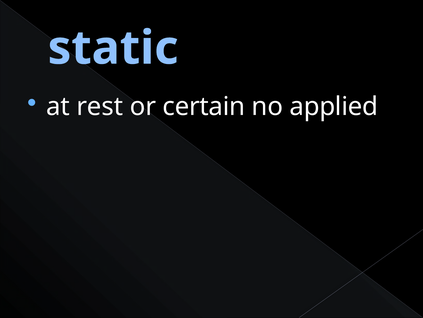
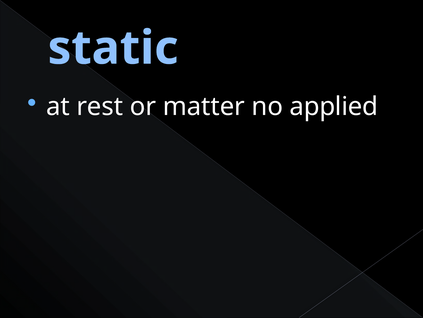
certain: certain -> matter (204, 107)
